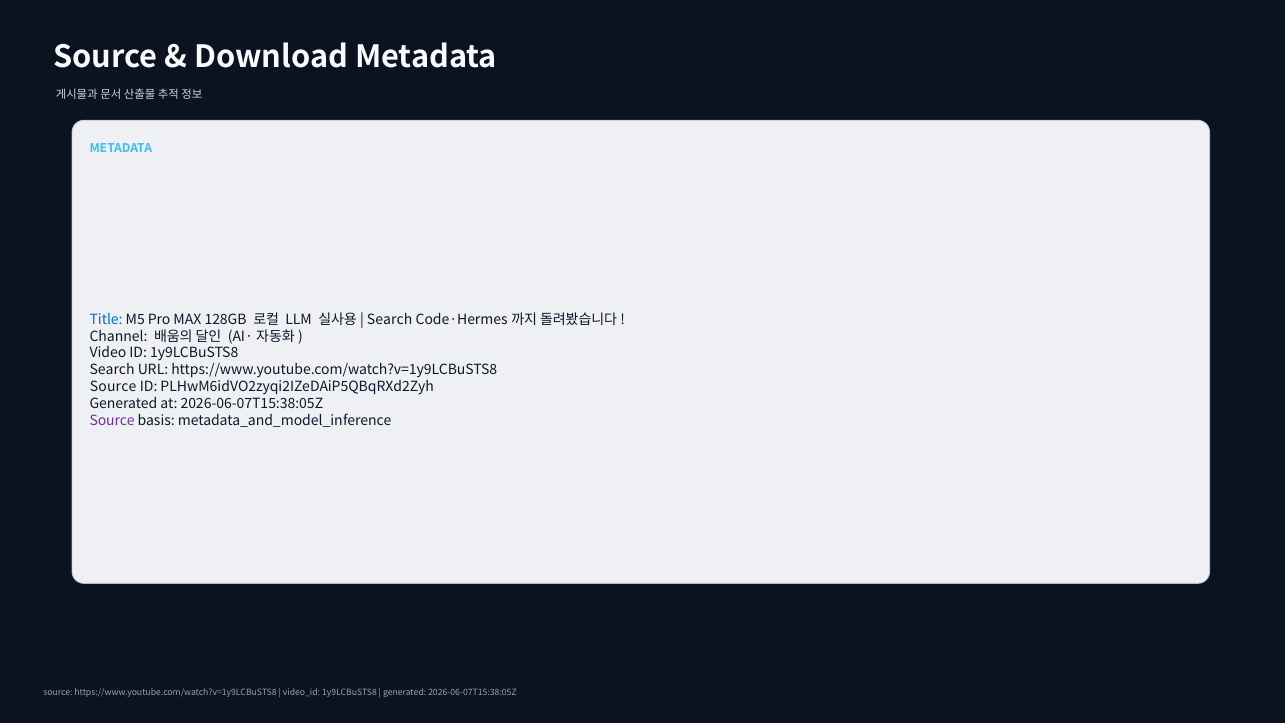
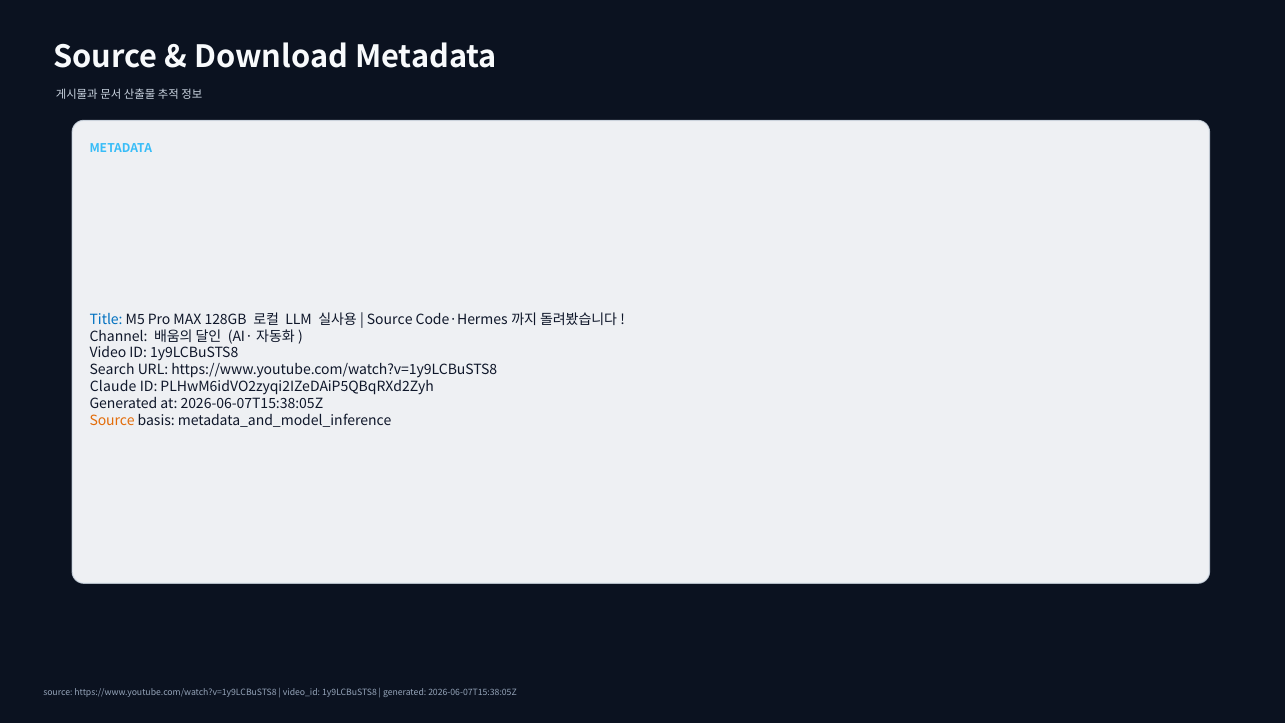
Search: Search -> Source (390, 320)
Source: Source -> Claude (113, 387)
Source colour: purple -> orange (112, 420)
